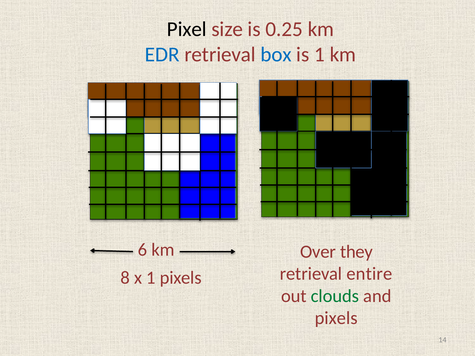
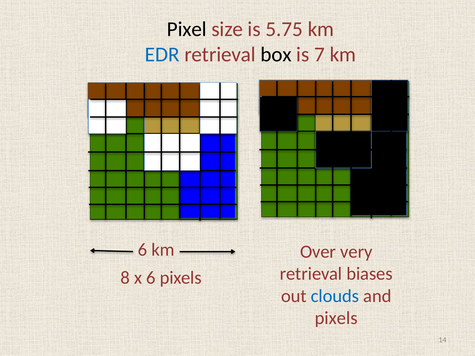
0.25: 0.25 -> 5.75 (284, 29)
box colour: blue -> black (276, 55)
is 1: 1 -> 7 (320, 55)
they: they -> very (356, 252)
entire: entire -> biases (370, 274)
x 1: 1 -> 6 (151, 278)
clouds colour: green -> blue (335, 296)
